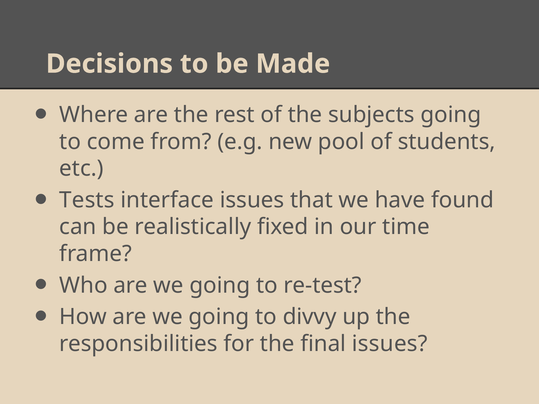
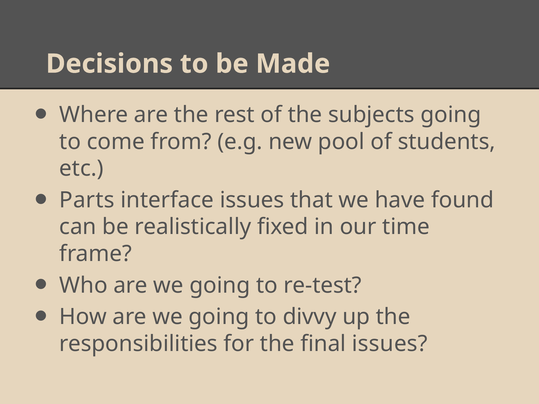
Tests: Tests -> Parts (87, 200)
